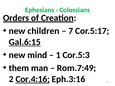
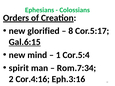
children: children -> glorified (43, 31)
7: 7 -> 8 (71, 31)
Cor.5:3: Cor.5:3 -> Cor.5:4 (76, 55)
them: them -> spirit (19, 68)
Rom.7:49: Rom.7:49 -> Rom.7:34 (76, 68)
Cor.4:16 underline: present -> none (33, 79)
